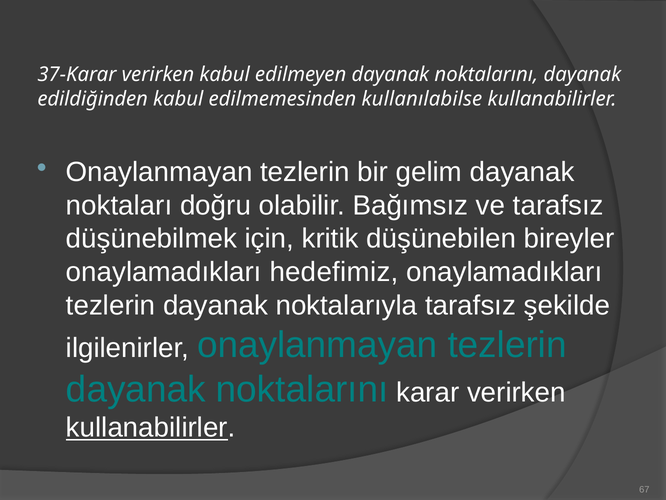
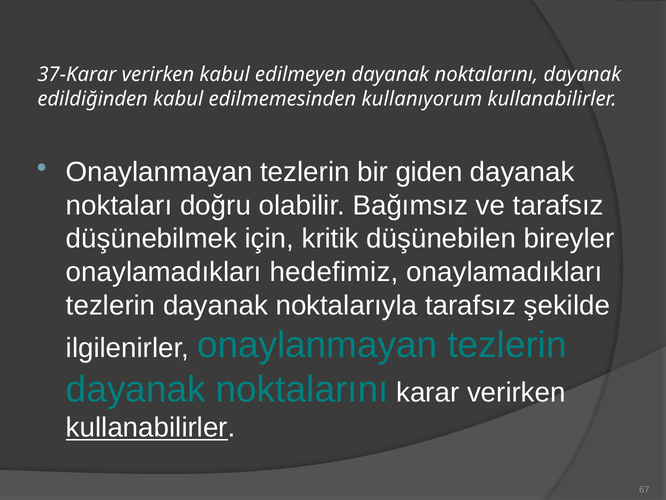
kullanılabilse: kullanılabilse -> kullanıyorum (422, 99)
gelim: gelim -> giden (429, 172)
